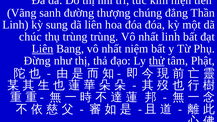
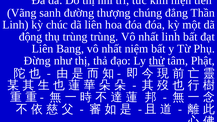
sung: sung -> chúc (57, 25)
chúc: chúc -> động (31, 37)
Liên underline: present -> none (43, 49)
